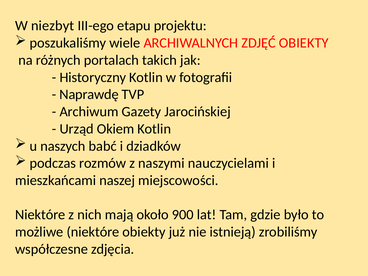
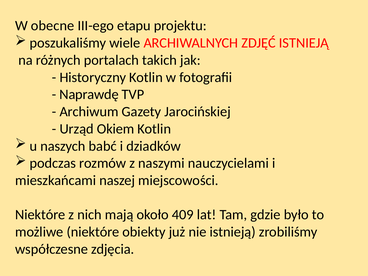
niezbyt: niezbyt -> obecne (53, 26)
ZDJĘĆ OBIEKTY: OBIEKTY -> ISTNIEJĄ (304, 43)
900: 900 -> 409 (183, 215)
